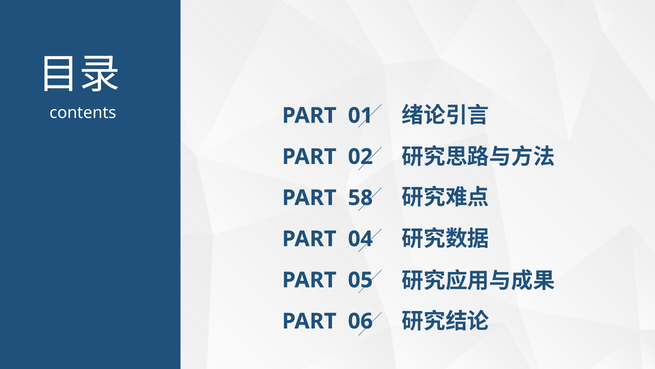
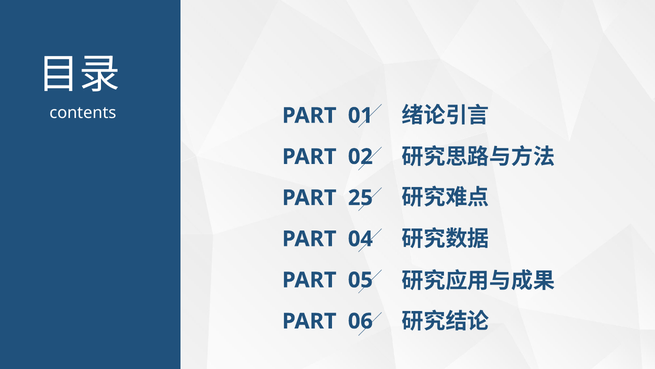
58: 58 -> 25 (360, 198)
